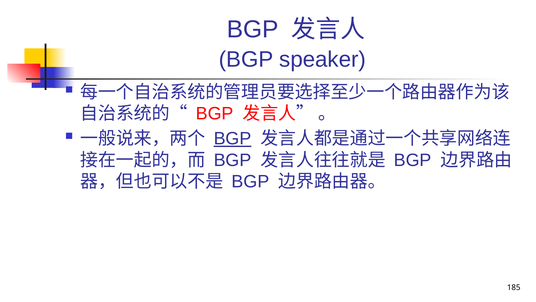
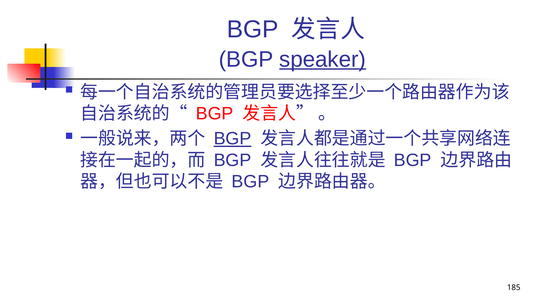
speaker underline: none -> present (323, 59)
